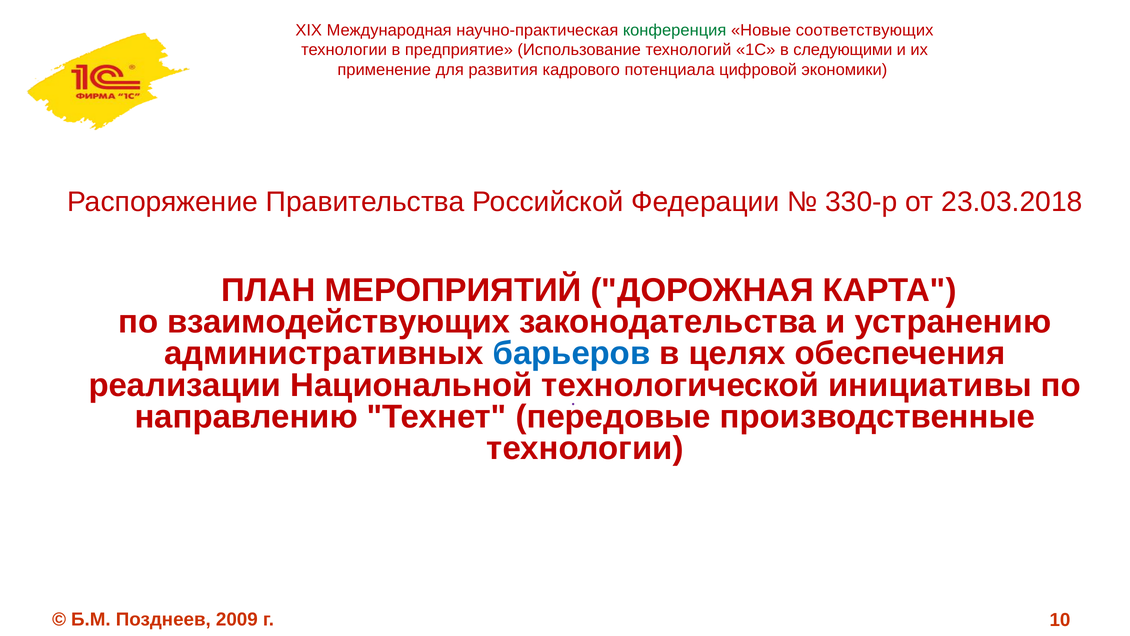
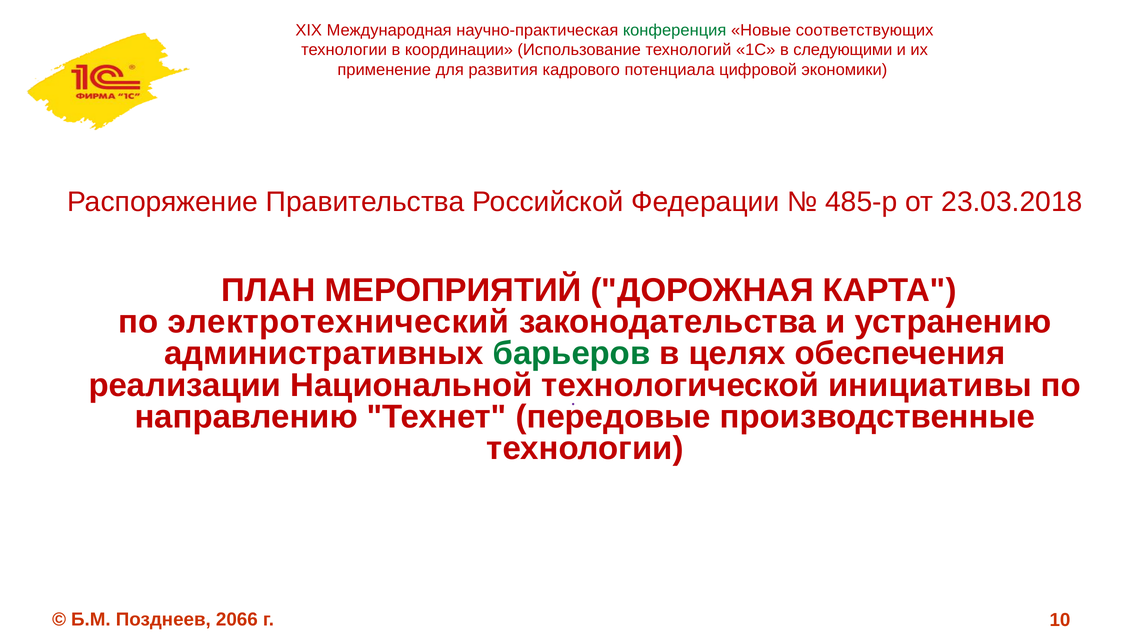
предприятие: предприятие -> координации (459, 50)
330-р: 330-р -> 485-р (861, 202)
взаимодействующих: взаимодействующих -> электротехнический (338, 322)
барьеров colour: blue -> green (571, 353)
2009: 2009 -> 2066 (237, 619)
